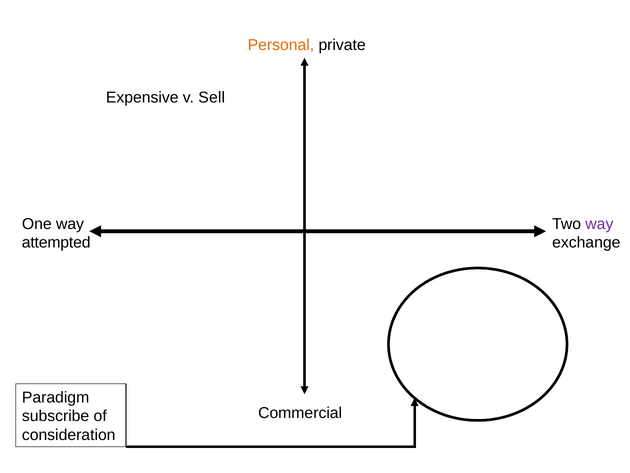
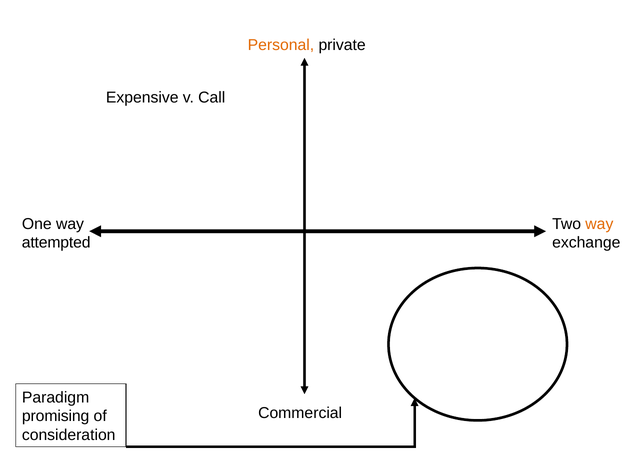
Sell: Sell -> Call (212, 98)
way colour: purple -> orange (599, 224)
subscribe: subscribe -> promising (56, 416)
